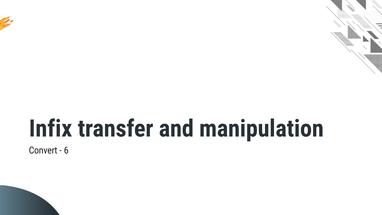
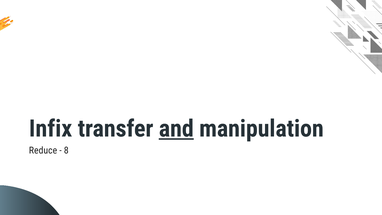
and underline: none -> present (176, 129)
Convert: Convert -> Reduce (43, 150)
6: 6 -> 8 (66, 150)
